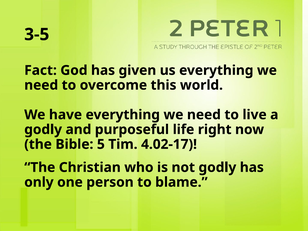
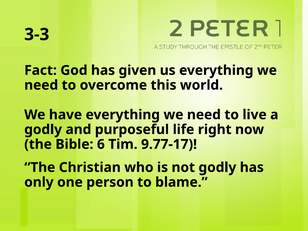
3-5: 3-5 -> 3-3 (37, 35)
5: 5 -> 6 (101, 144)
4.02-17: 4.02-17 -> 9.77-17 (169, 144)
